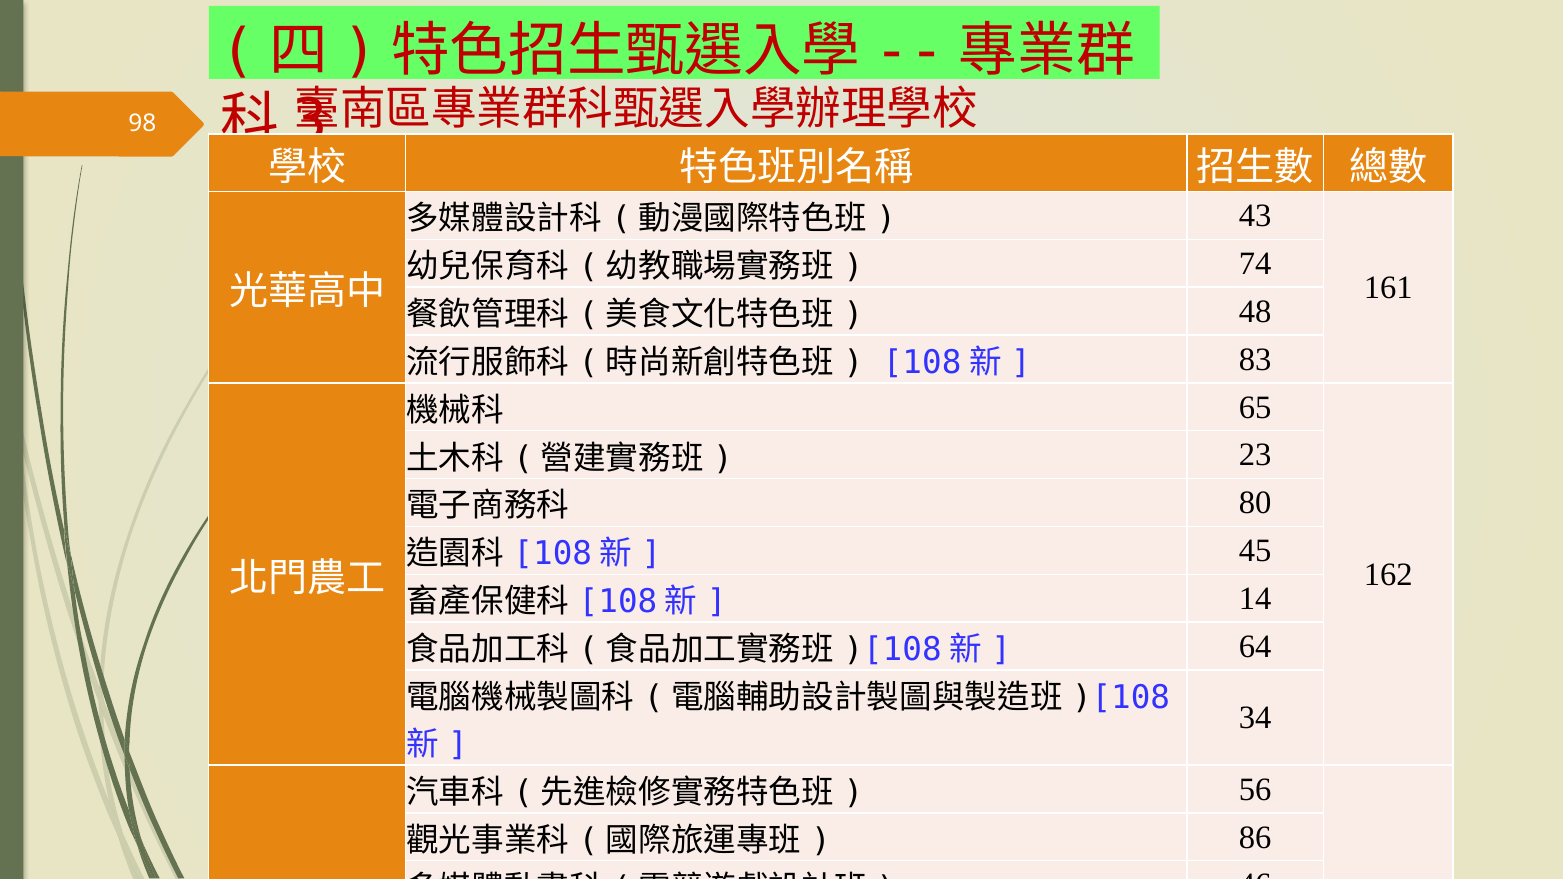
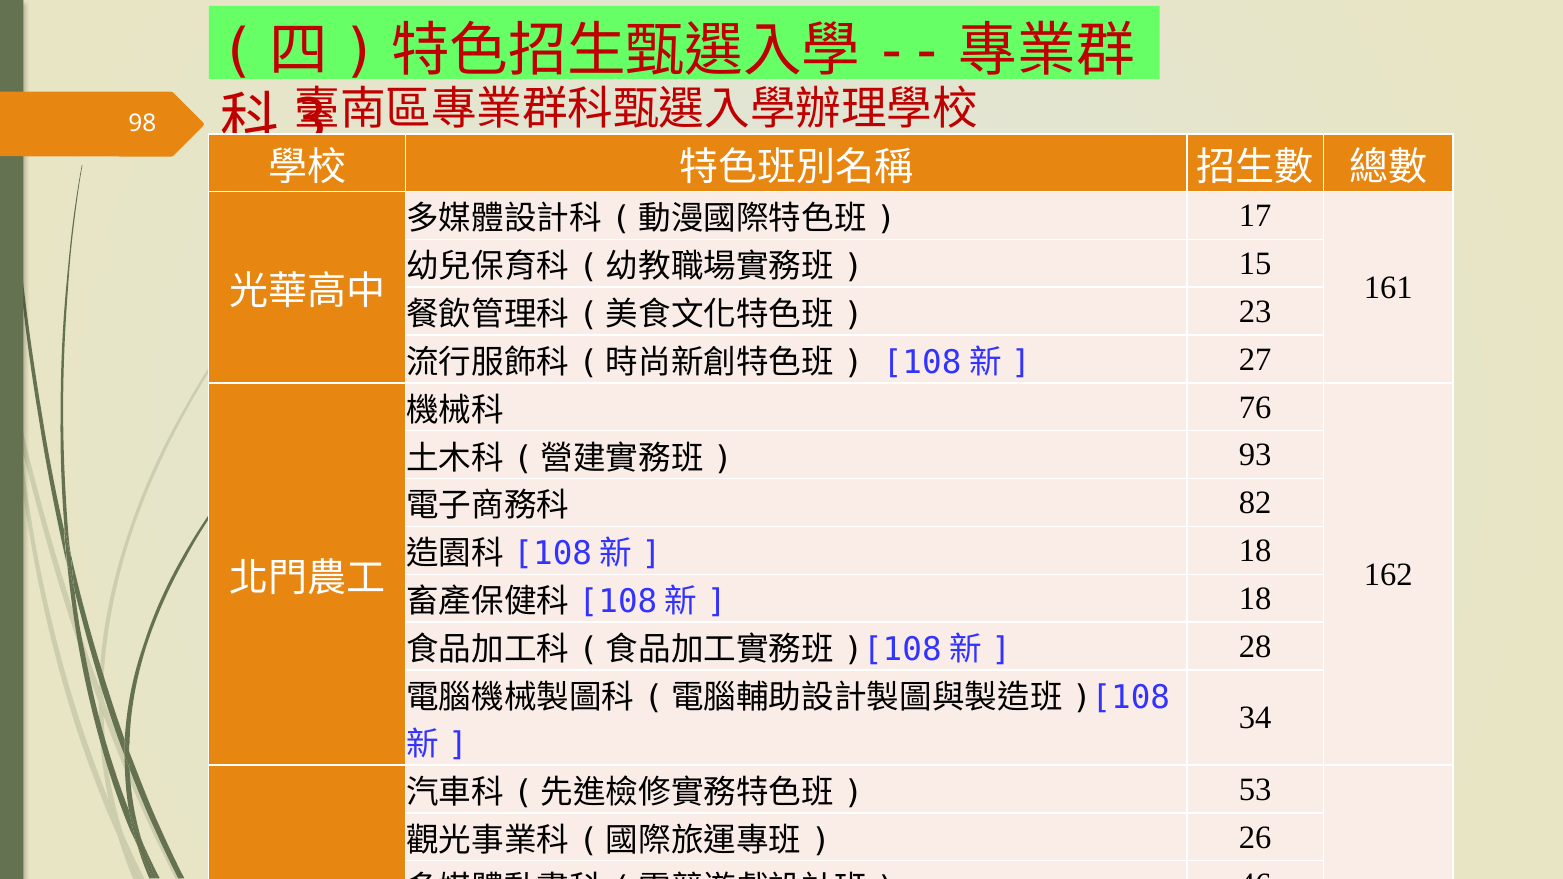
43: 43 -> 17 (1255, 216)
74: 74 -> 15 (1255, 264)
48: 48 -> 23 (1255, 312)
83: 83 -> 27 (1255, 360)
65: 65 -> 76 (1255, 407)
23: 23 -> 93 (1255, 455)
80: 80 -> 82 (1255, 503)
45: 45 -> 18 (1255, 551)
14: 14 -> 18 (1255, 599)
64: 64 -> 28 (1255, 647)
56: 56 -> 53 (1255, 790)
86: 86 -> 26 (1255, 838)
